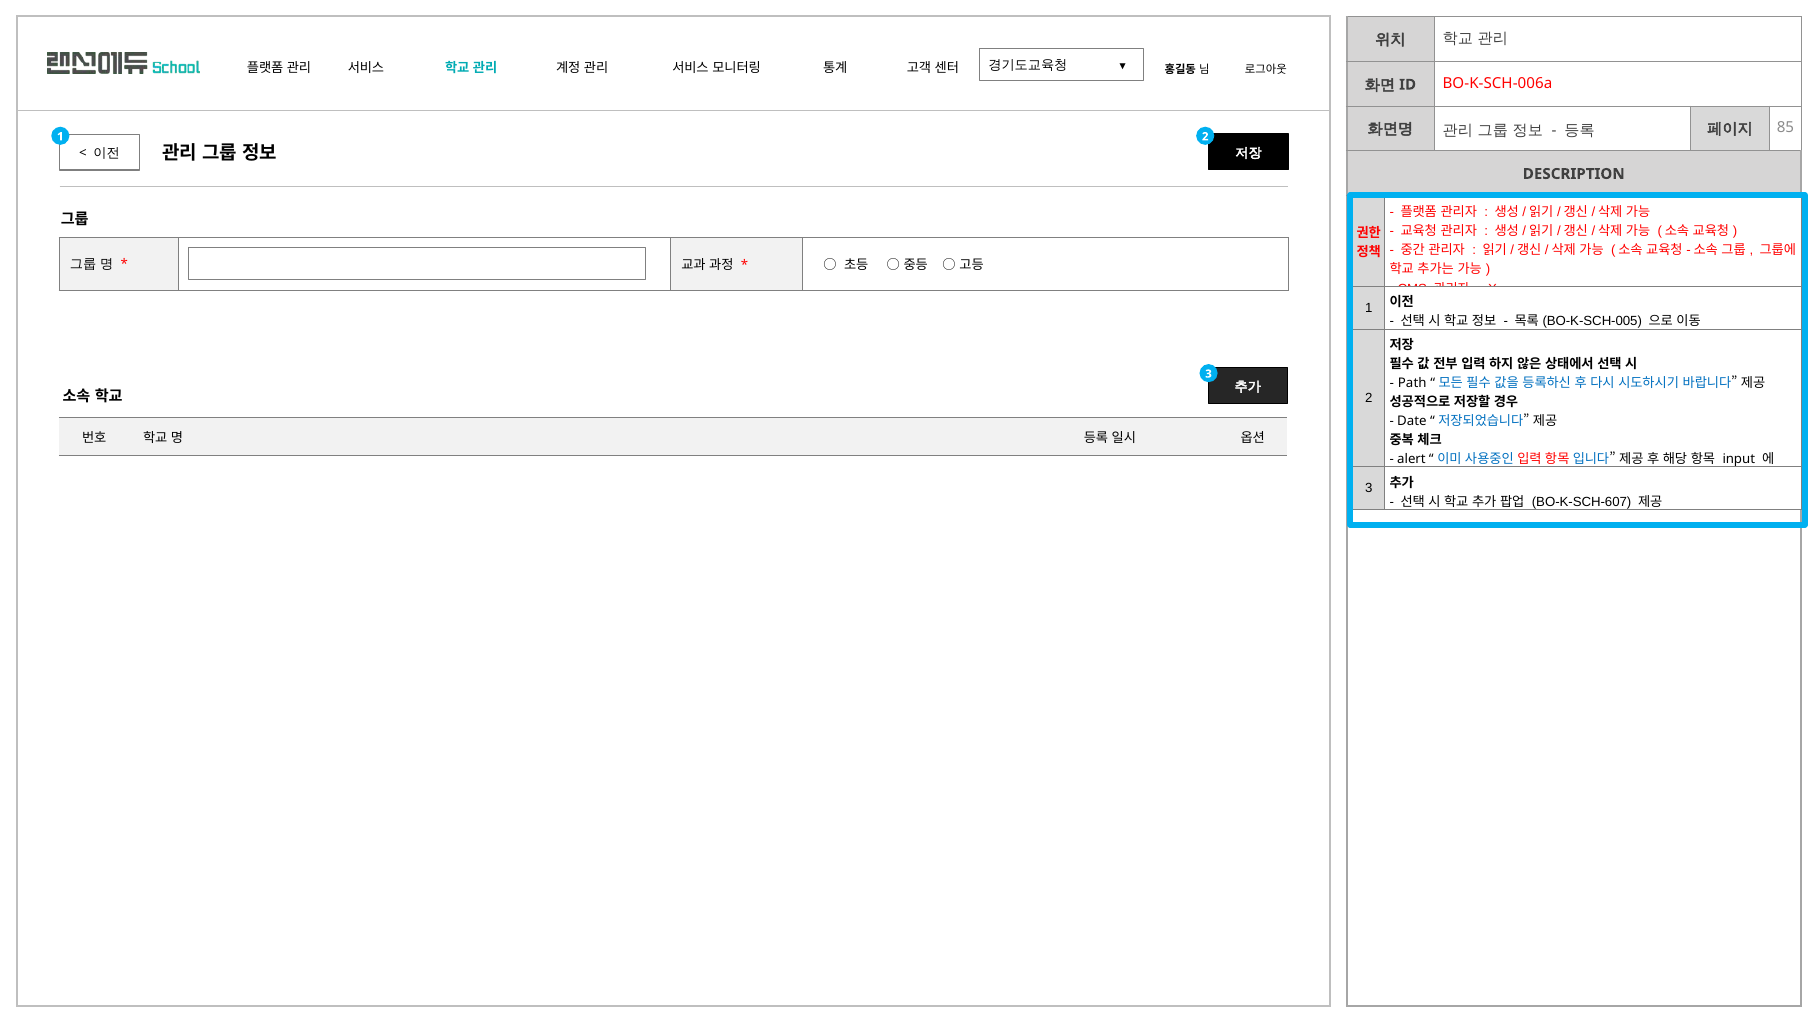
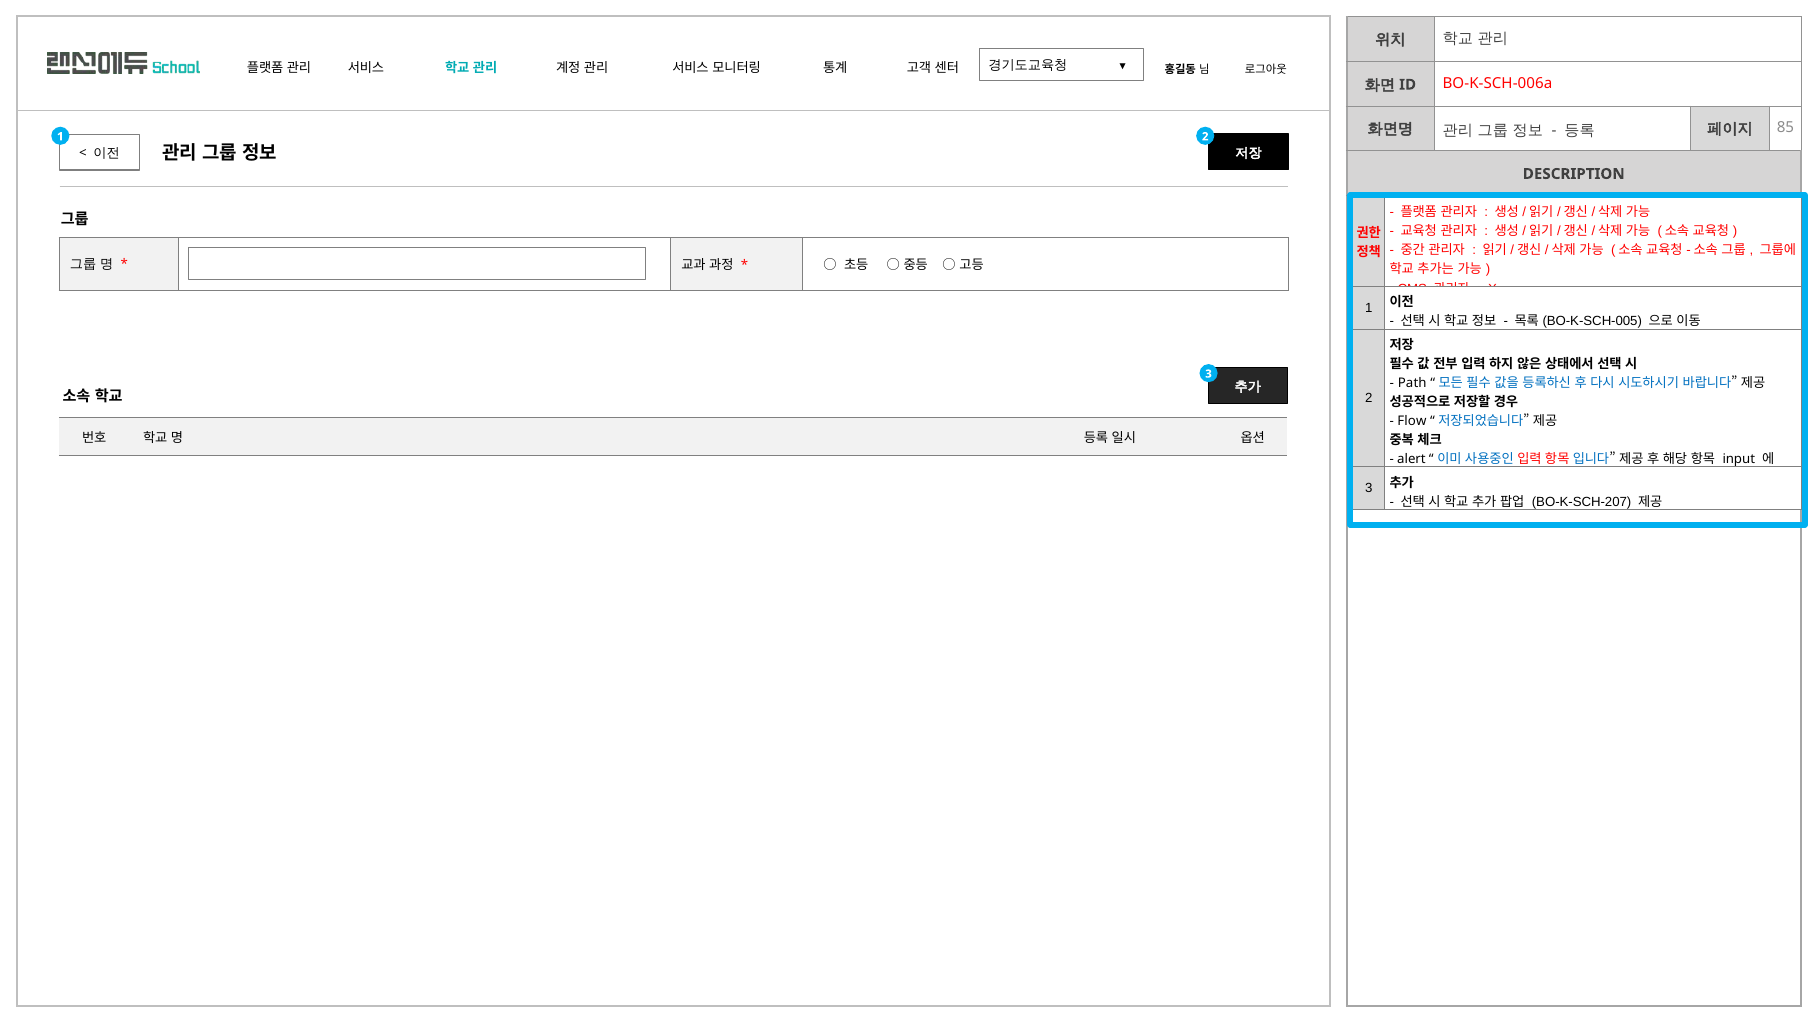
Date: Date -> Flow (1412, 422)
BO-K-SCH-607: BO-K-SCH-607 -> BO-K-SCH-207 (1582, 502)
